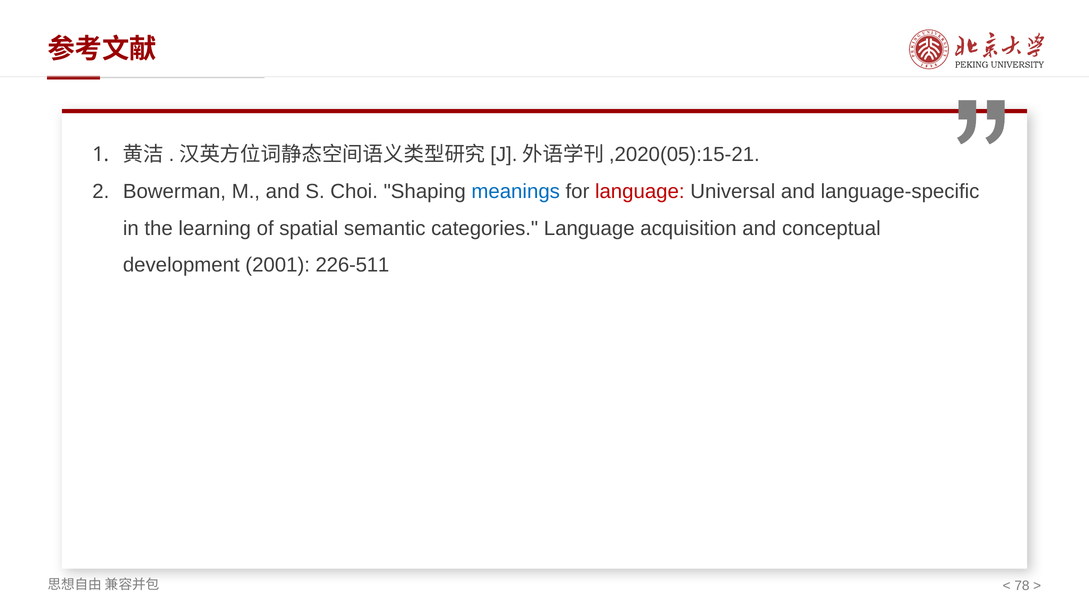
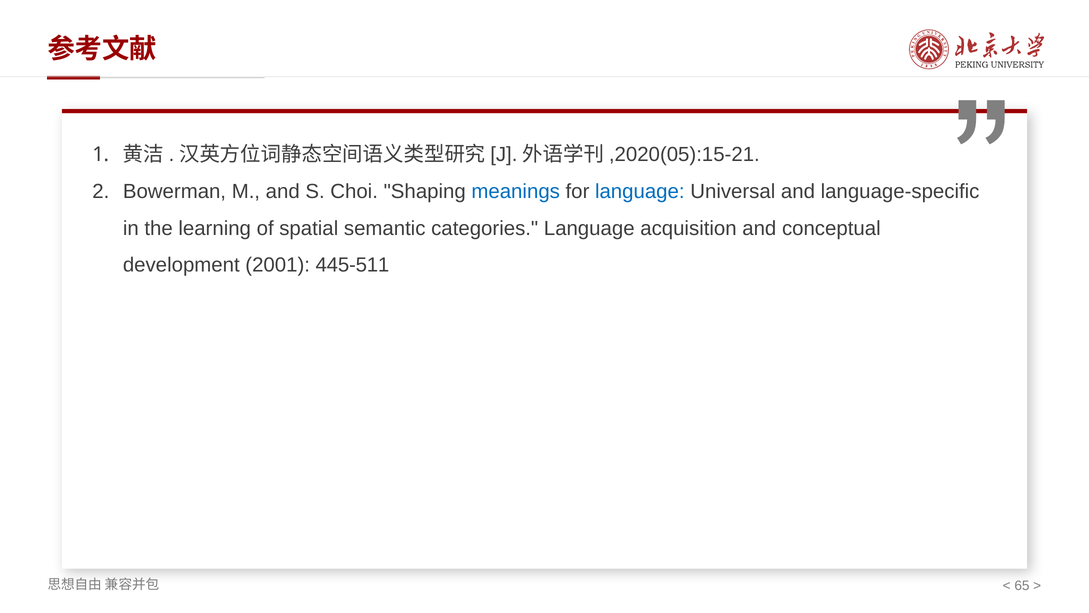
language colour: red -> blue (640, 191)
226-511: 226-511 -> 445-511 (352, 265)
78: 78 -> 65 (1022, 585)
